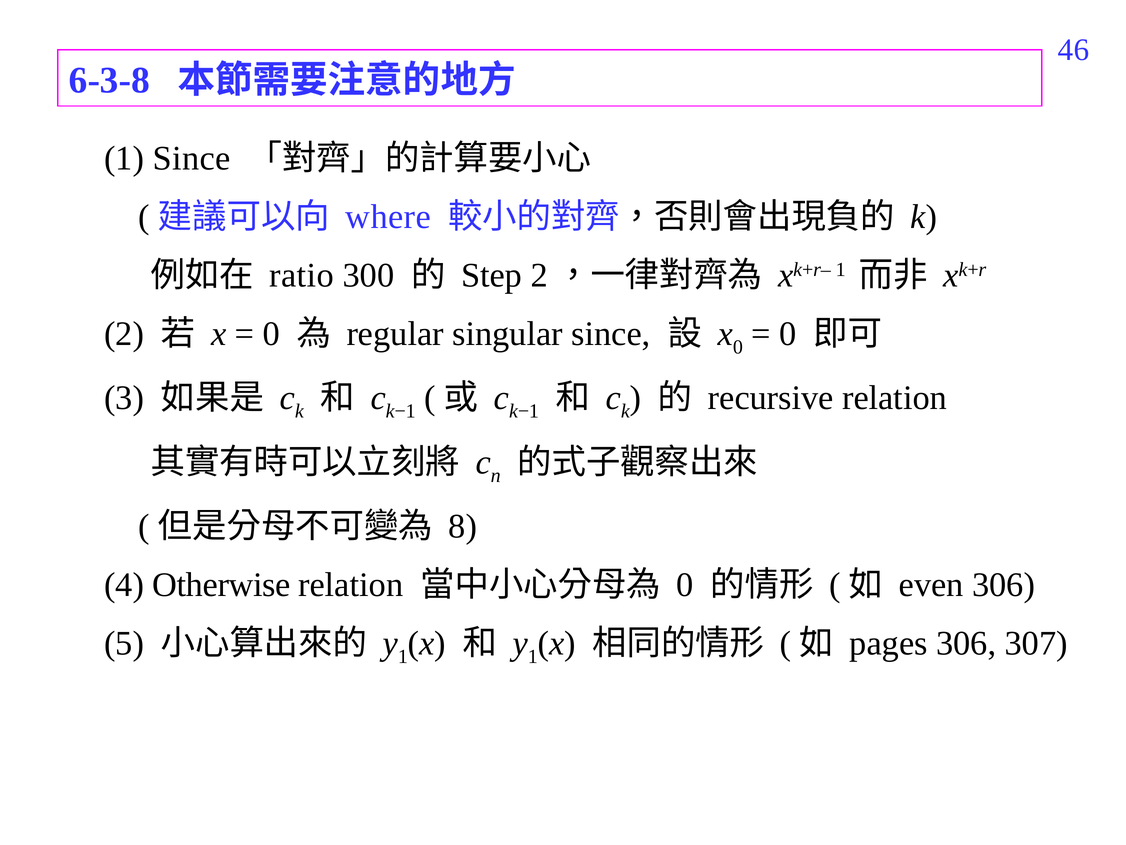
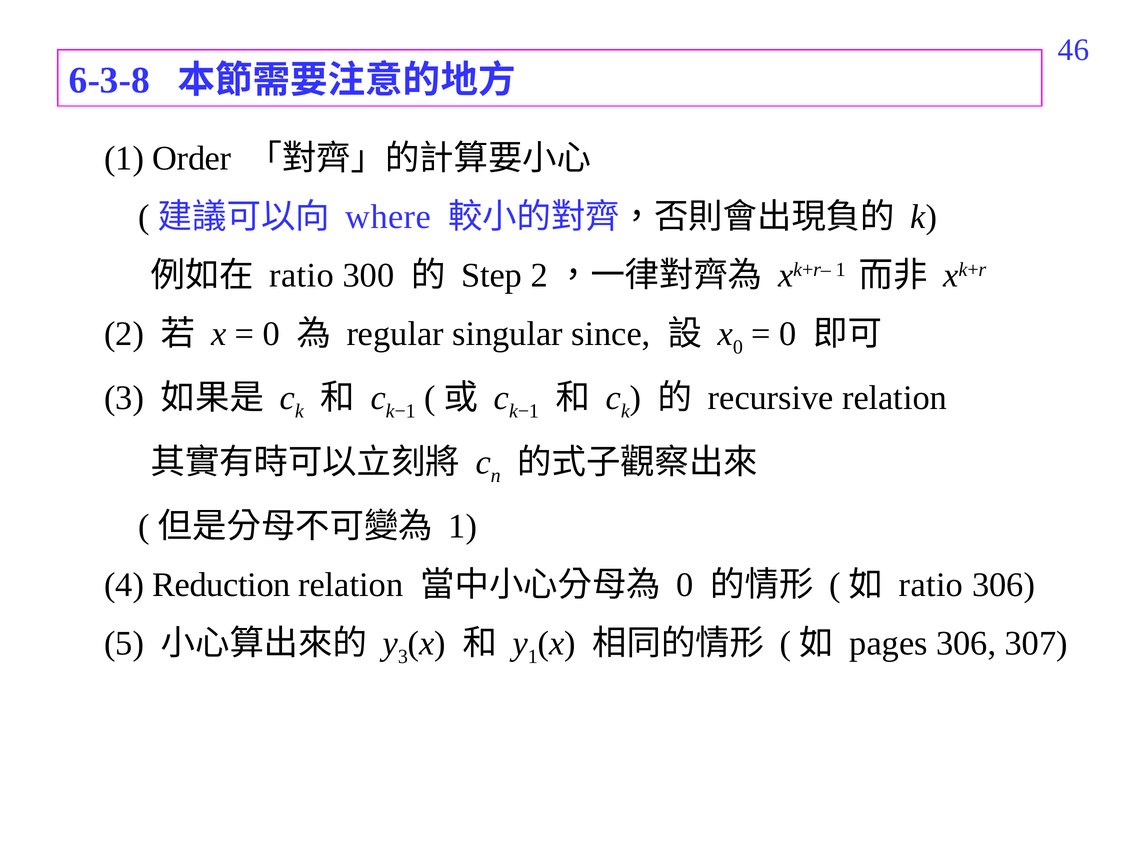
1 Since: Since -> Order (192, 158)
8: 8 -> 1 (463, 526)
Otherwise: Otherwise -> Reduction (221, 585)
even: even -> ratio (931, 585)
1: 1 -> 3 (403, 656)
